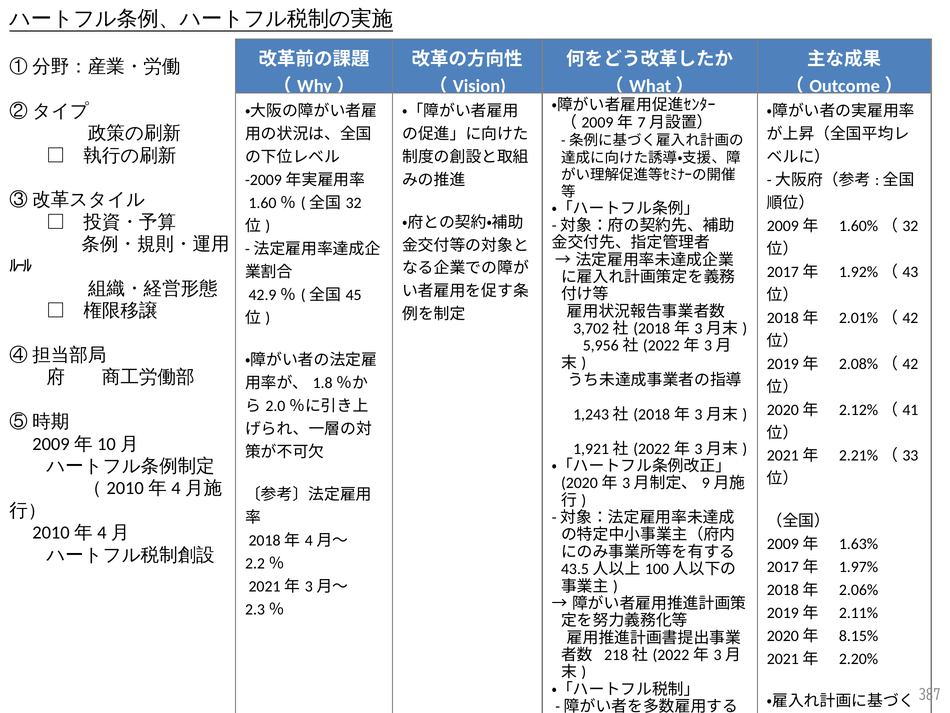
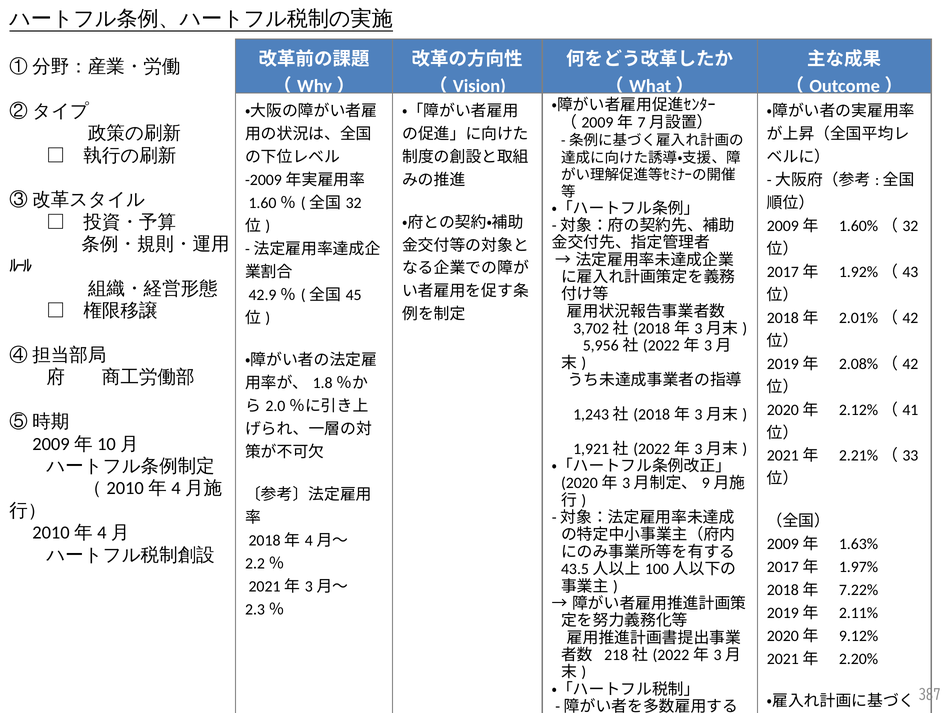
2.06%: 2.06% -> 7.22% (859, 590)
8.15%: 8.15% -> 9.12% (859, 636)
